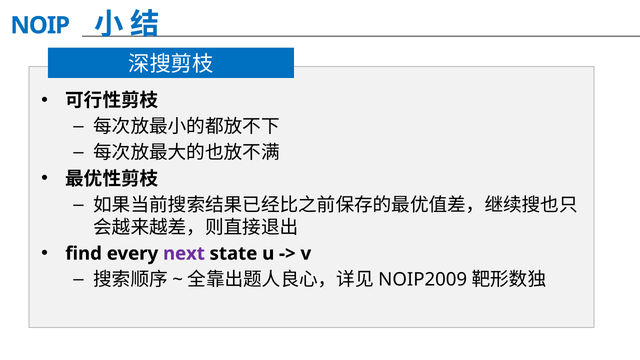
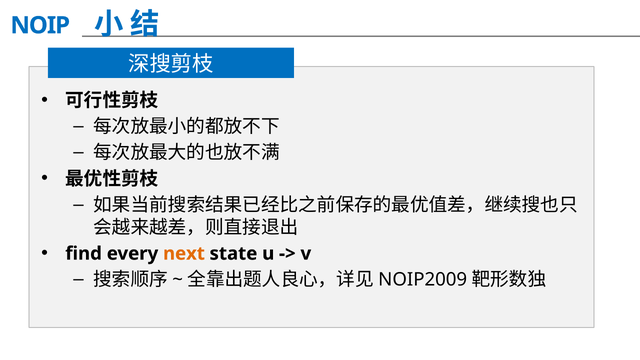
next colour: purple -> orange (184, 253)
